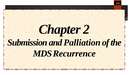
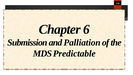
2: 2 -> 6 (86, 29)
Recurrence: Recurrence -> Predictable (74, 53)
